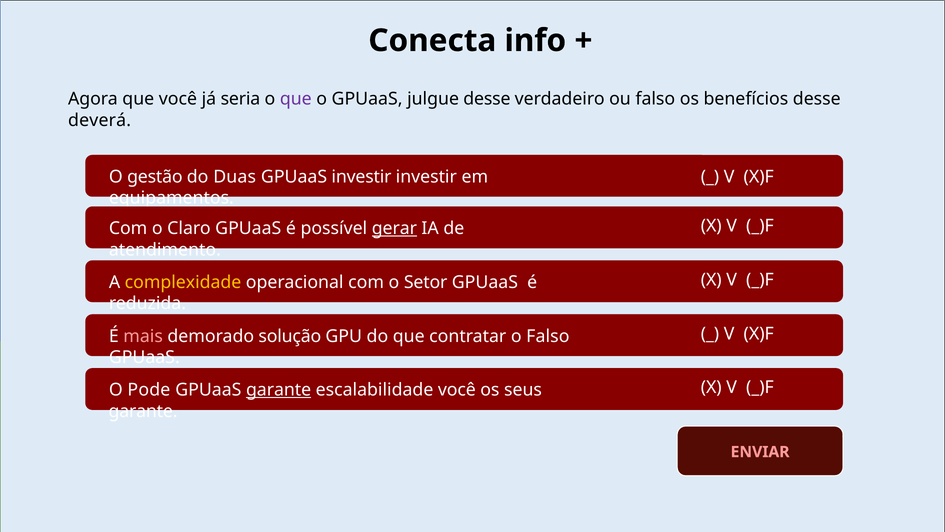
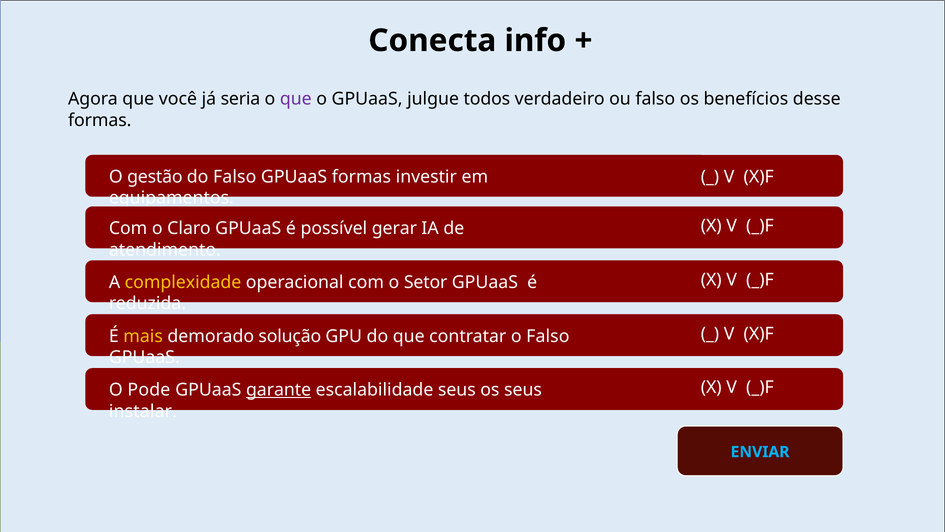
julgue desse: desse -> todos (487, 99)
deverá: deverá -> formas (100, 120)
do Duas: Duas -> Falso (235, 177)
GPUaaS investir: investir -> formas (361, 177)
gerar underline: present -> none (394, 228)
mais colour: pink -> yellow (143, 336)
escalabilidade você: você -> seus (457, 390)
garante: garante -> instalar (143, 411)
ENVIAR colour: pink -> light blue (760, 452)
